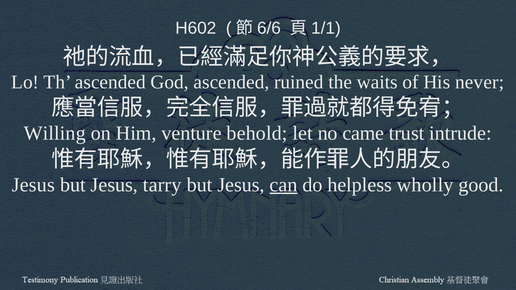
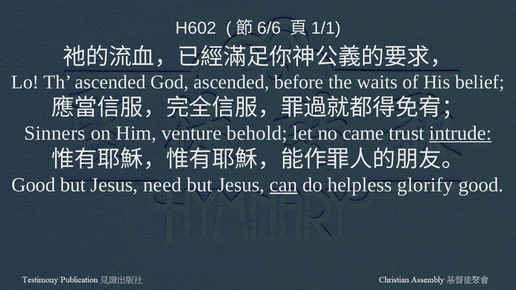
ruined: ruined -> before (299, 82)
never: never -> belief (480, 82)
Willing: Willing -> Sinners (55, 133)
intrude underline: none -> present (460, 133)
Jesus: Jesus -> Good (34, 185)
tarry: tarry -> need (162, 185)
wholly: wholly -> glorify (425, 185)
